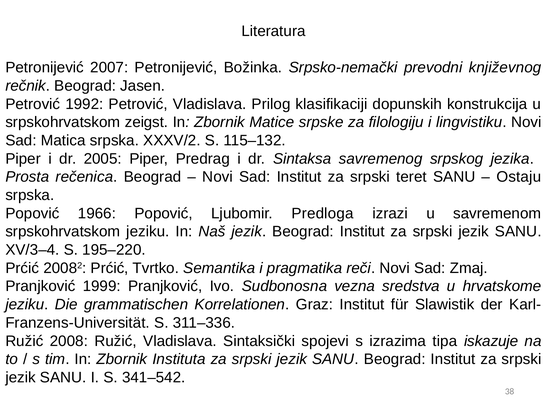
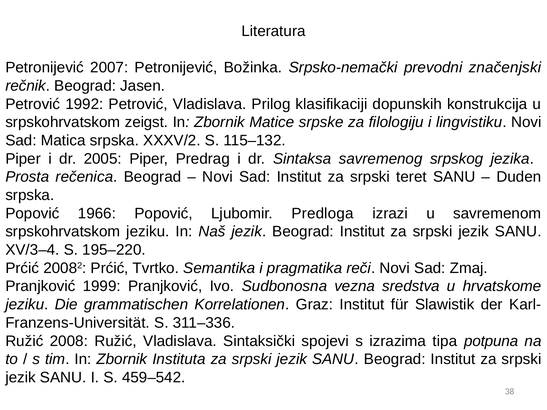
književnog: književnog -> značenjski (505, 68)
Ostaju: Ostaju -> Duden (519, 177)
iskazuje: iskazuje -> potpuna (491, 341)
341–542: 341–542 -> 459–542 (154, 378)
